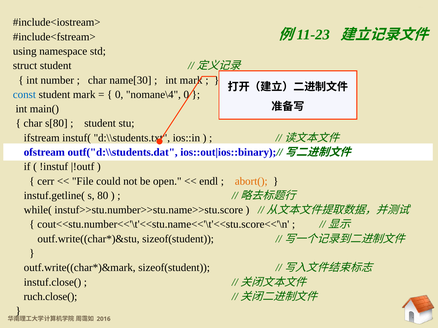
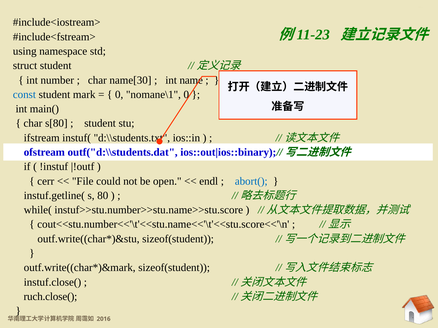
int mark: mark -> name (191, 80)
nomane\4: nomane\4 -> nomane\1 (153, 95)
abort( colour: orange -> blue (251, 181)
